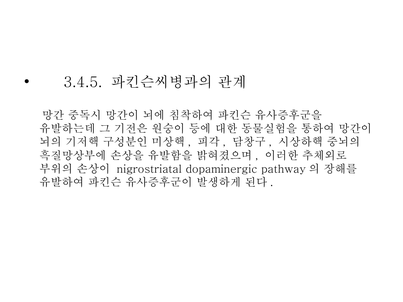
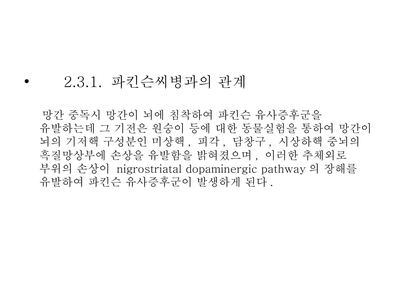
3.4.5: 3.4.5 -> 2.3.1 (83, 82)
